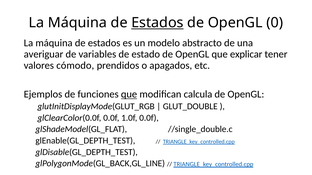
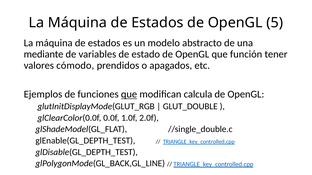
Estados underline: present -> none (157, 23)
0: 0 -> 5 (275, 23)
averiguar: averiguar -> mediante (44, 54)
explicar: explicar -> función (246, 54)
1.0f 0.0f: 0.0f -> 2.0f (149, 118)
